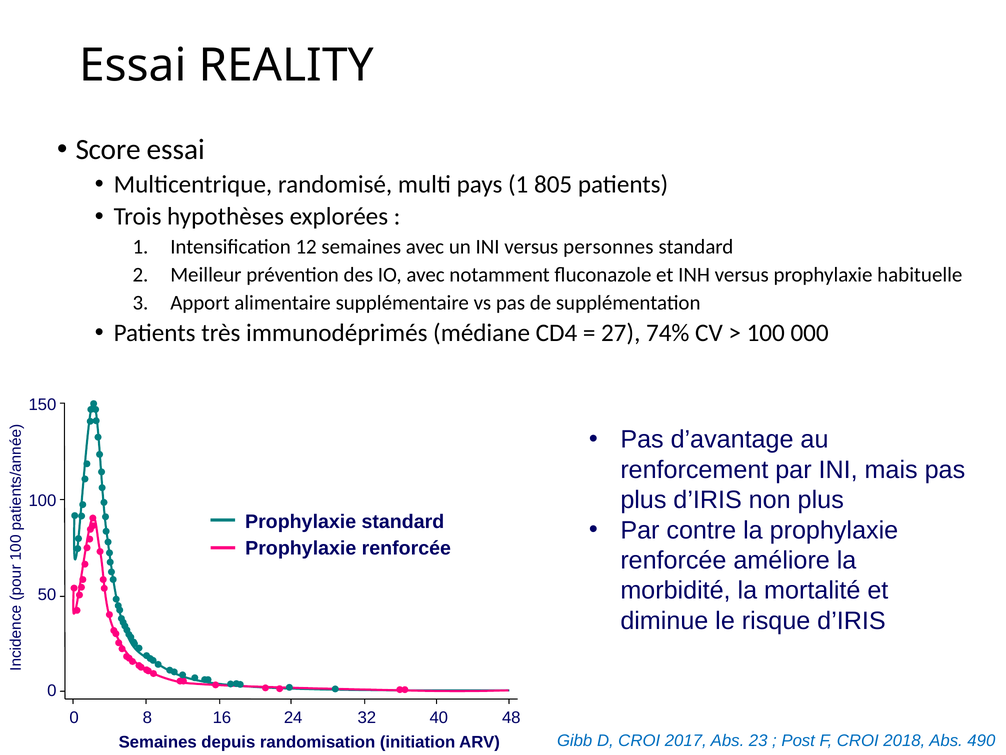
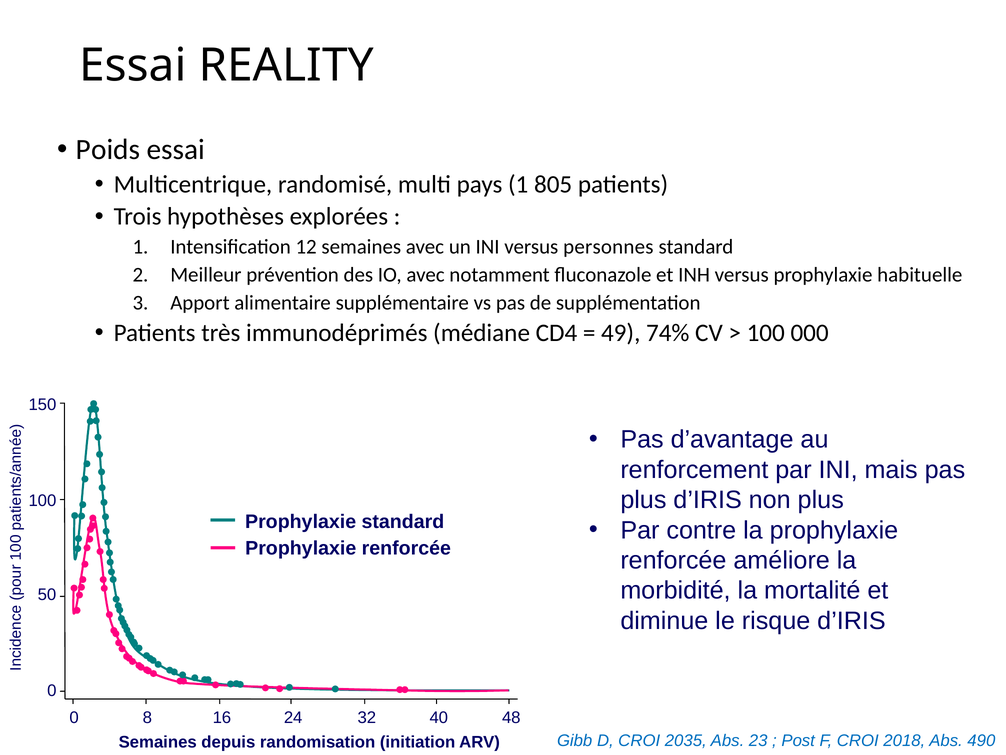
Score: Score -> Poids (108, 149)
27: 27 -> 49 (621, 333)
2017: 2017 -> 2035 (686, 740)
